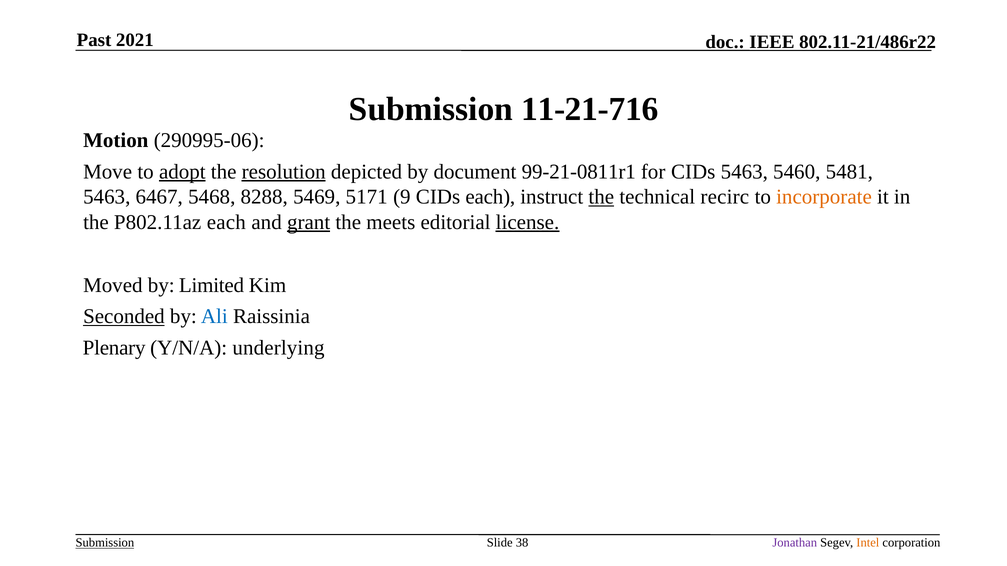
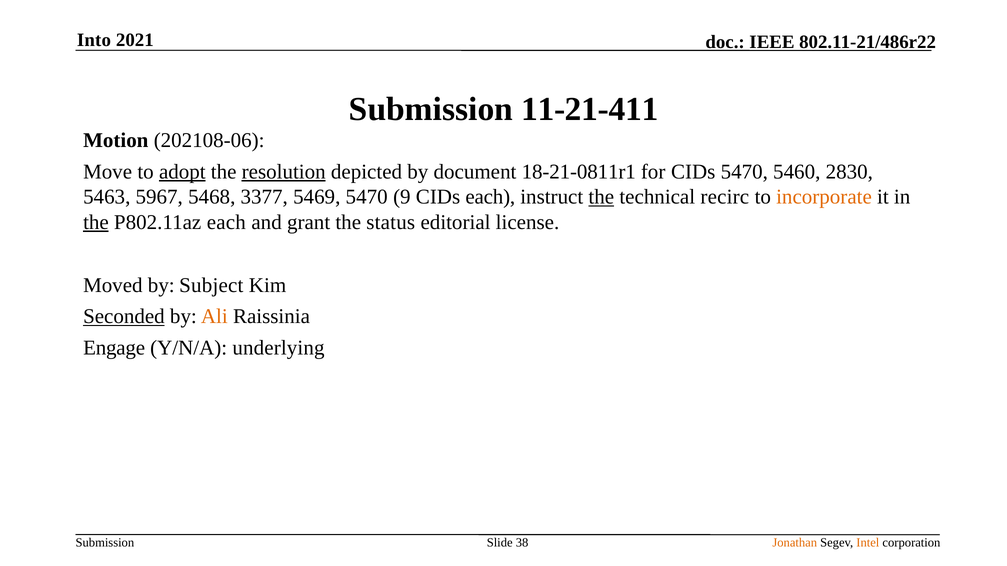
Past: Past -> Into (94, 40)
11-21-716: 11-21-716 -> 11-21-411 (590, 109)
290995-06: 290995-06 -> 202108-06 (209, 140)
99-21-0811r1: 99-21-0811r1 -> 18-21-0811r1 (579, 172)
CIDs 5463: 5463 -> 5470 (744, 172)
5481: 5481 -> 2830 (849, 172)
6467: 6467 -> 5967 (159, 197)
8288: 8288 -> 3377 (264, 197)
5469 5171: 5171 -> 5470 (367, 197)
the underline: none -> present (96, 222)
grant underline: present -> none (309, 222)
meets: meets -> status (391, 222)
license underline: present -> none (528, 222)
Limited: Limited -> Subject (211, 285)
Ali colour: blue -> orange (214, 317)
Plenary: Plenary -> Engage (114, 348)
Submission underline: present -> none (105, 543)
Jonathan colour: purple -> orange (795, 543)
